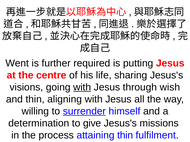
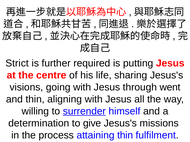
Went: Went -> Strict (17, 63)
with underline: present -> none (82, 87)
wish: wish -> went (170, 87)
